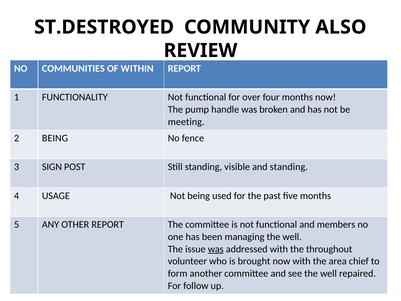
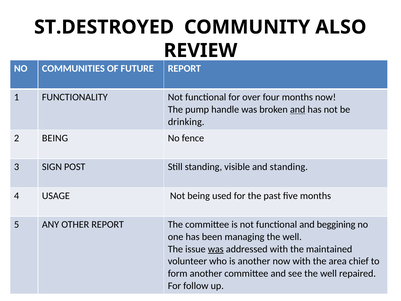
WITHIN: WITHIN -> FUTURE (137, 68)
and underline: none -> present (298, 109)
meeting: meeting -> drinking (186, 122)
members: members -> beggining (336, 224)
throughout: throughout -> maintained (329, 249)
is brought: brought -> another (254, 261)
